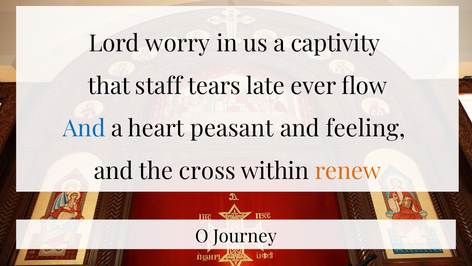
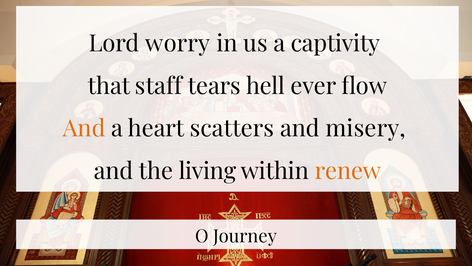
late: late -> hell (266, 86)
And colour: blue -> orange (84, 129)
peasant: peasant -> scatters (232, 129)
feeling: feeling -> misery (366, 129)
cross: cross -> living (207, 171)
